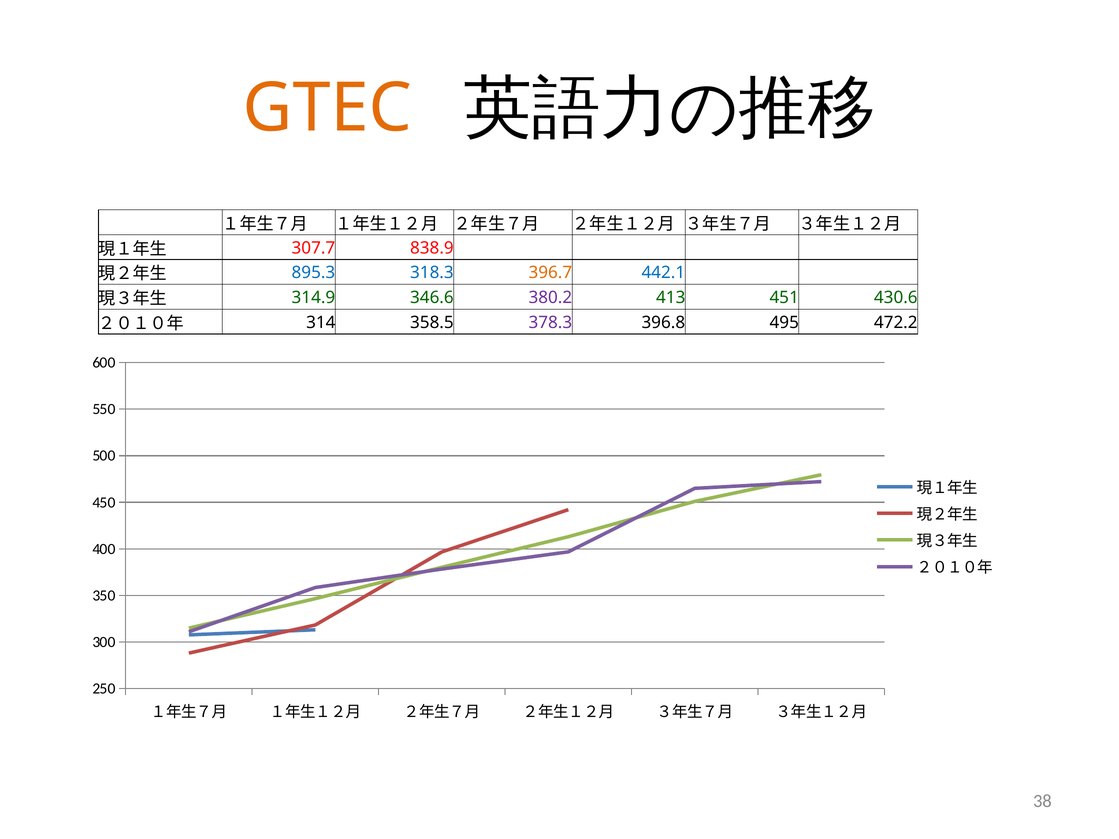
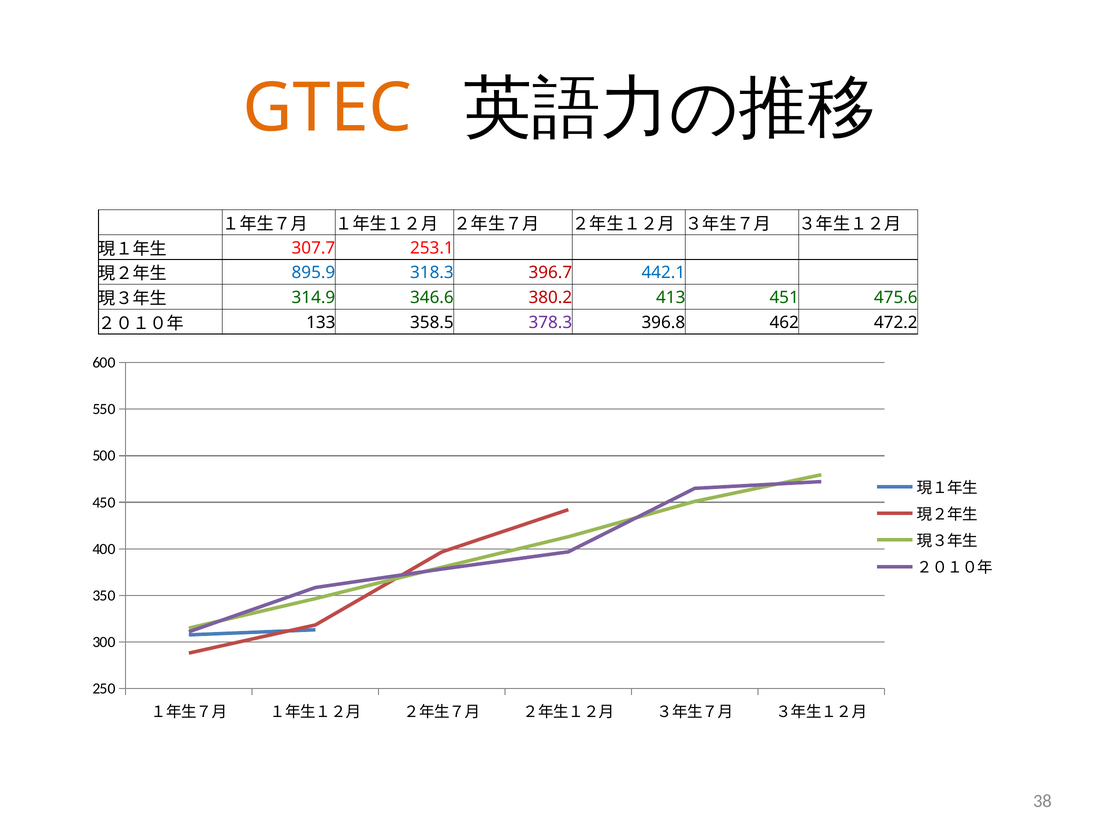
838.9: 838.9 -> 253.1 (432, 248)
895.3: 895.3 -> 895.9 (313, 273)
396.7 colour: orange -> red (550, 273)
380.2 colour: purple -> red (550, 298)
430.6: 430.6 -> 475.6 (896, 298)
314: 314 -> 133 (321, 323)
495: 495 -> 462 (784, 323)
